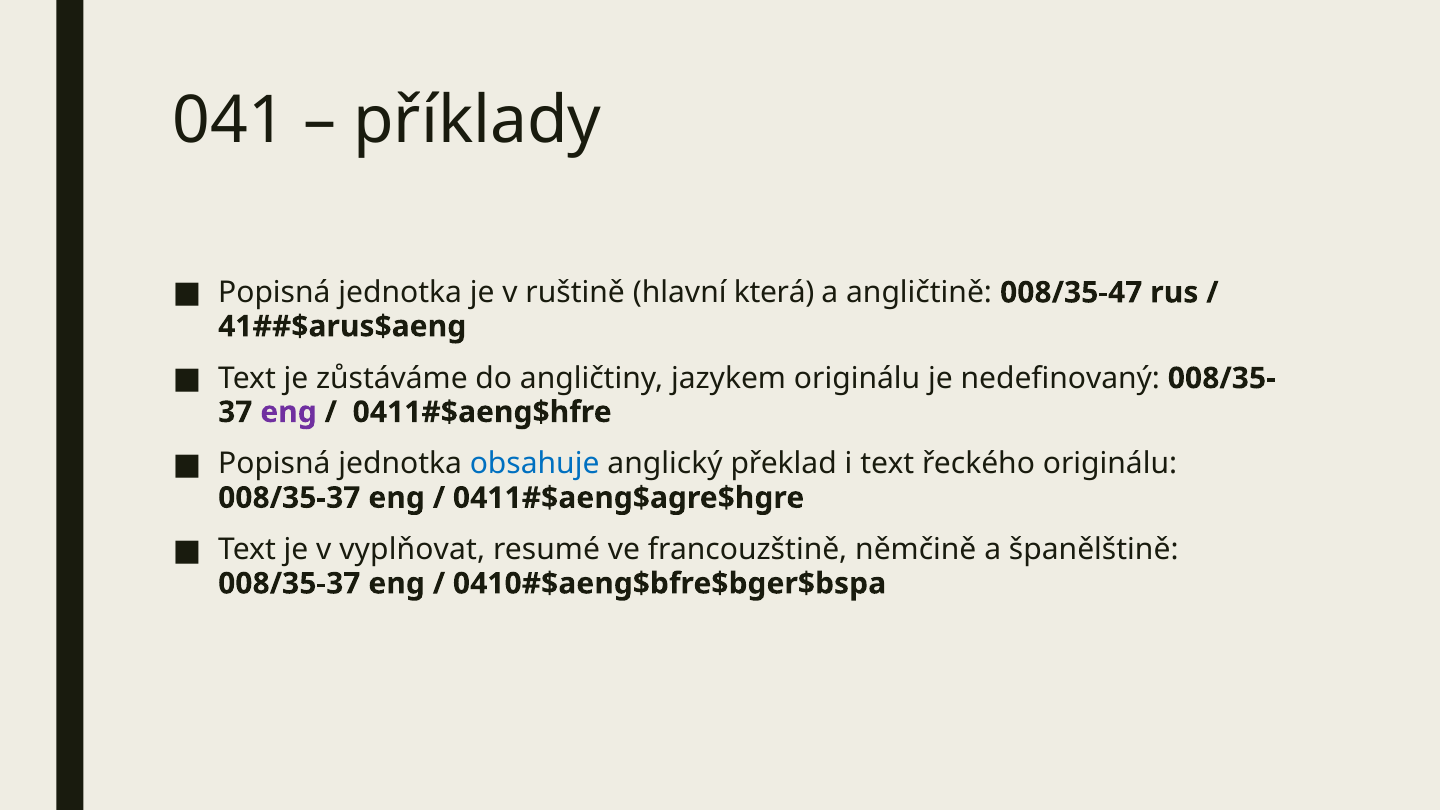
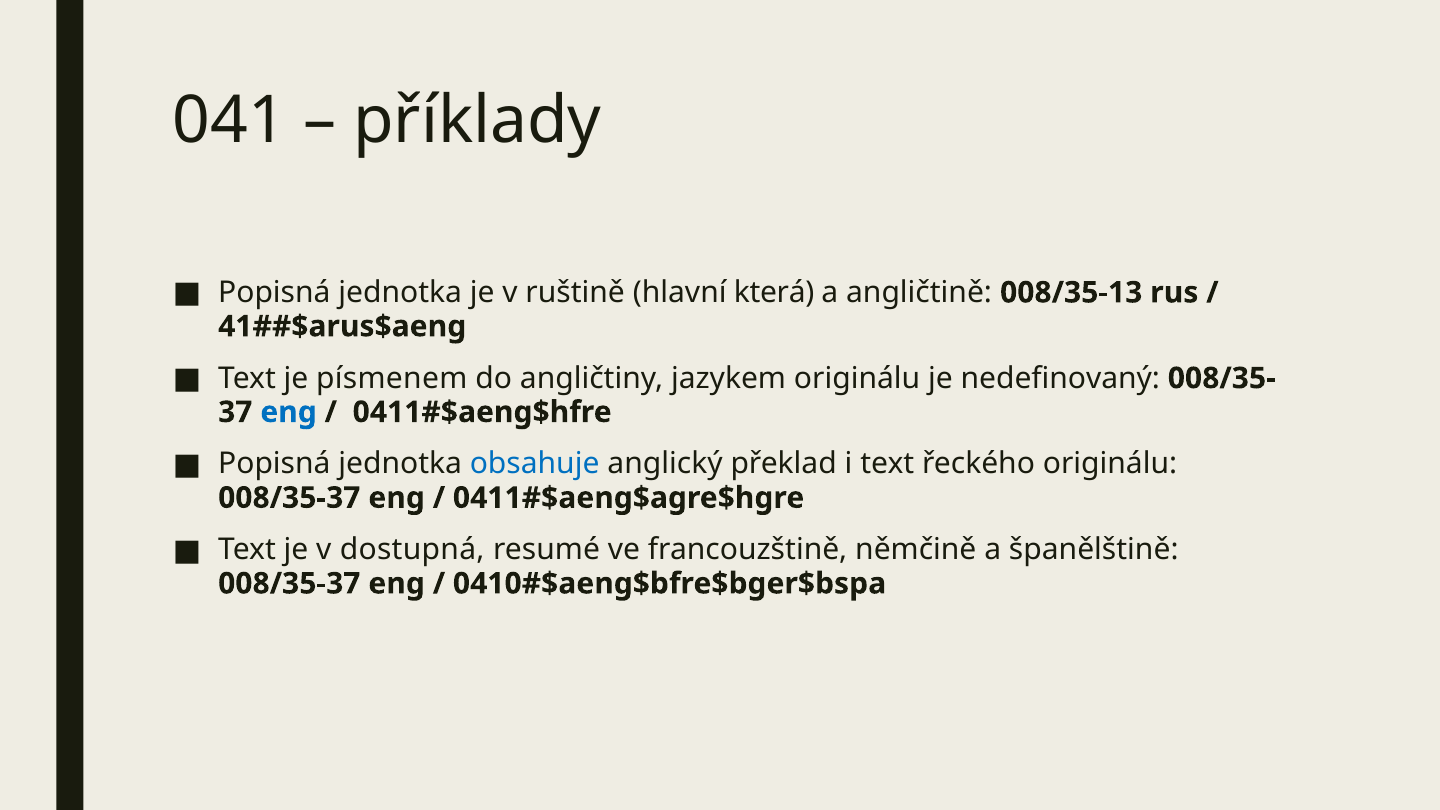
008/35-47: 008/35-47 -> 008/35-13 (1071, 293)
zůstáváme: zůstáváme -> písmenem (392, 378)
eng colour: purple -> blue (289, 412)
vyplňovat: vyplňovat -> dostupná (412, 550)
